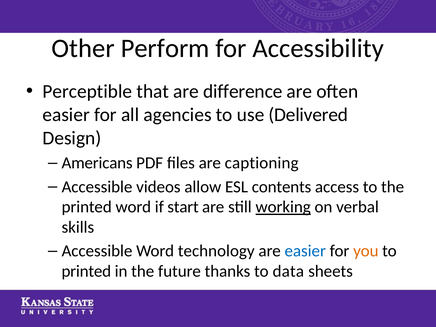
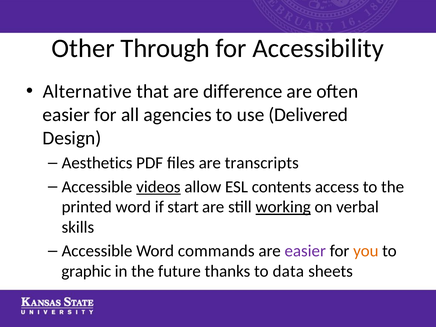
Perform: Perform -> Through (165, 48)
Perceptible: Perceptible -> Alternative (87, 91)
Americans: Americans -> Aesthetics (97, 163)
captioning: captioning -> transcripts (262, 163)
videos underline: none -> present (158, 187)
technology: technology -> commands (216, 251)
easier colour: blue -> purple (305, 251)
printed: printed -> graphic (86, 271)
